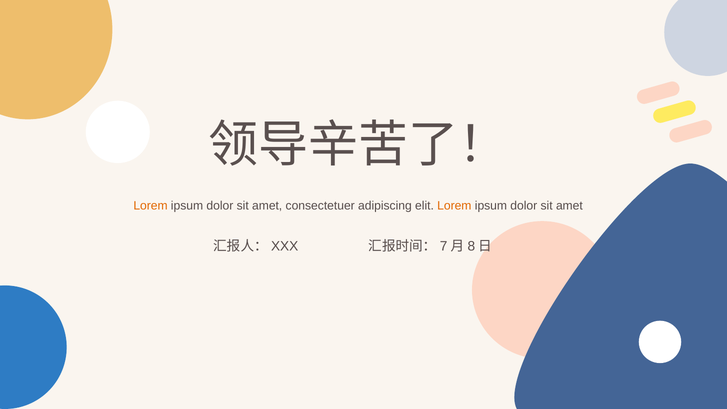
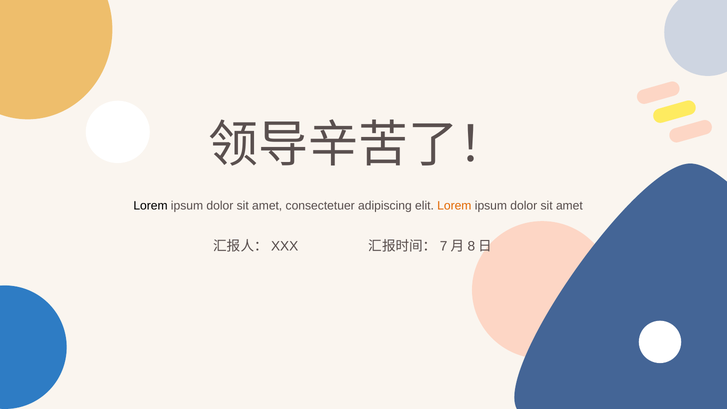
Lorem colour: orange -> black (151, 206)
